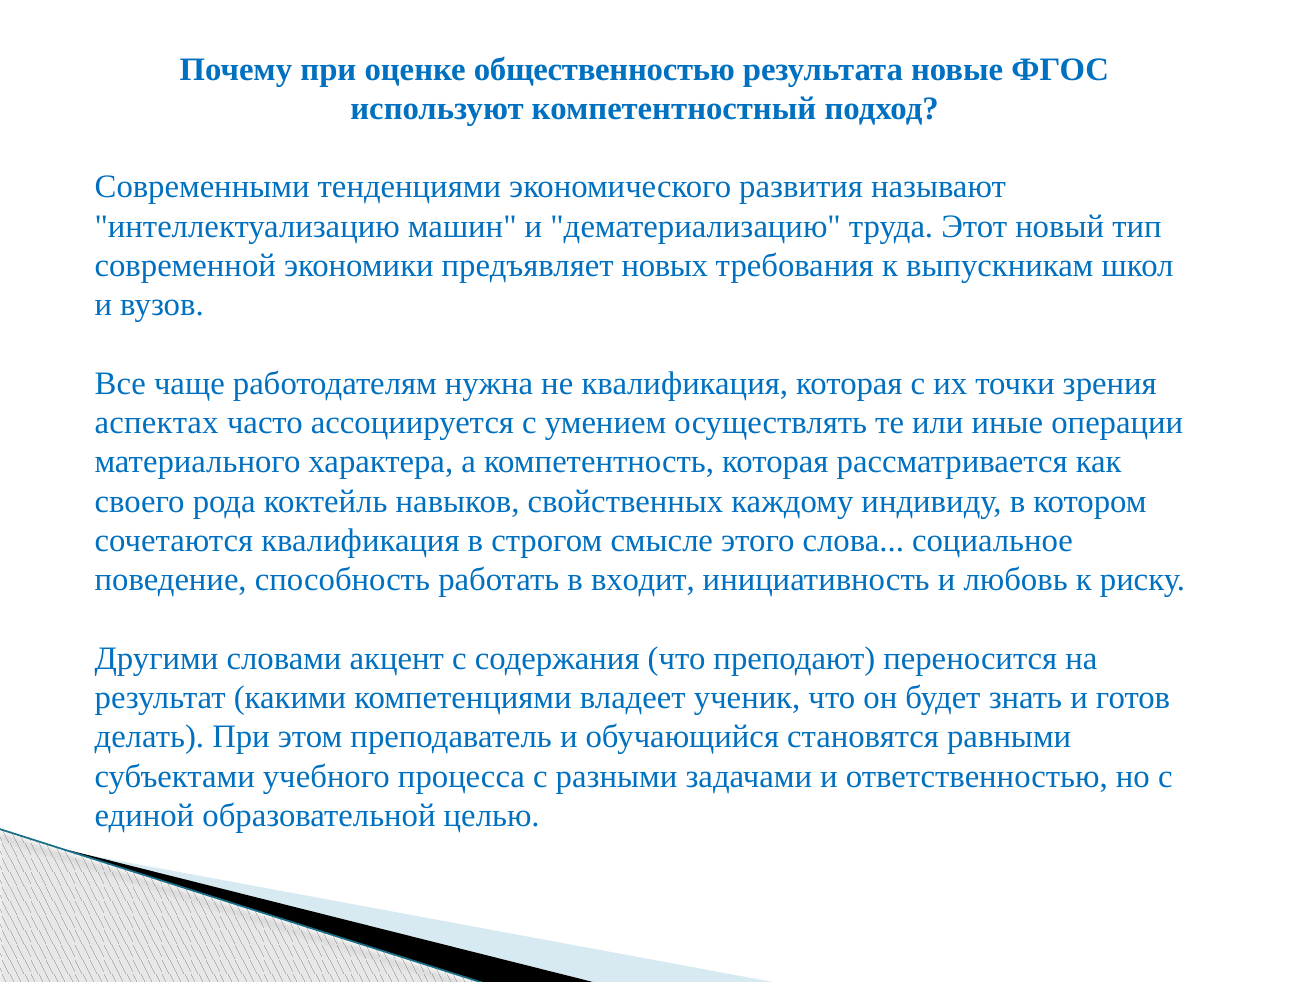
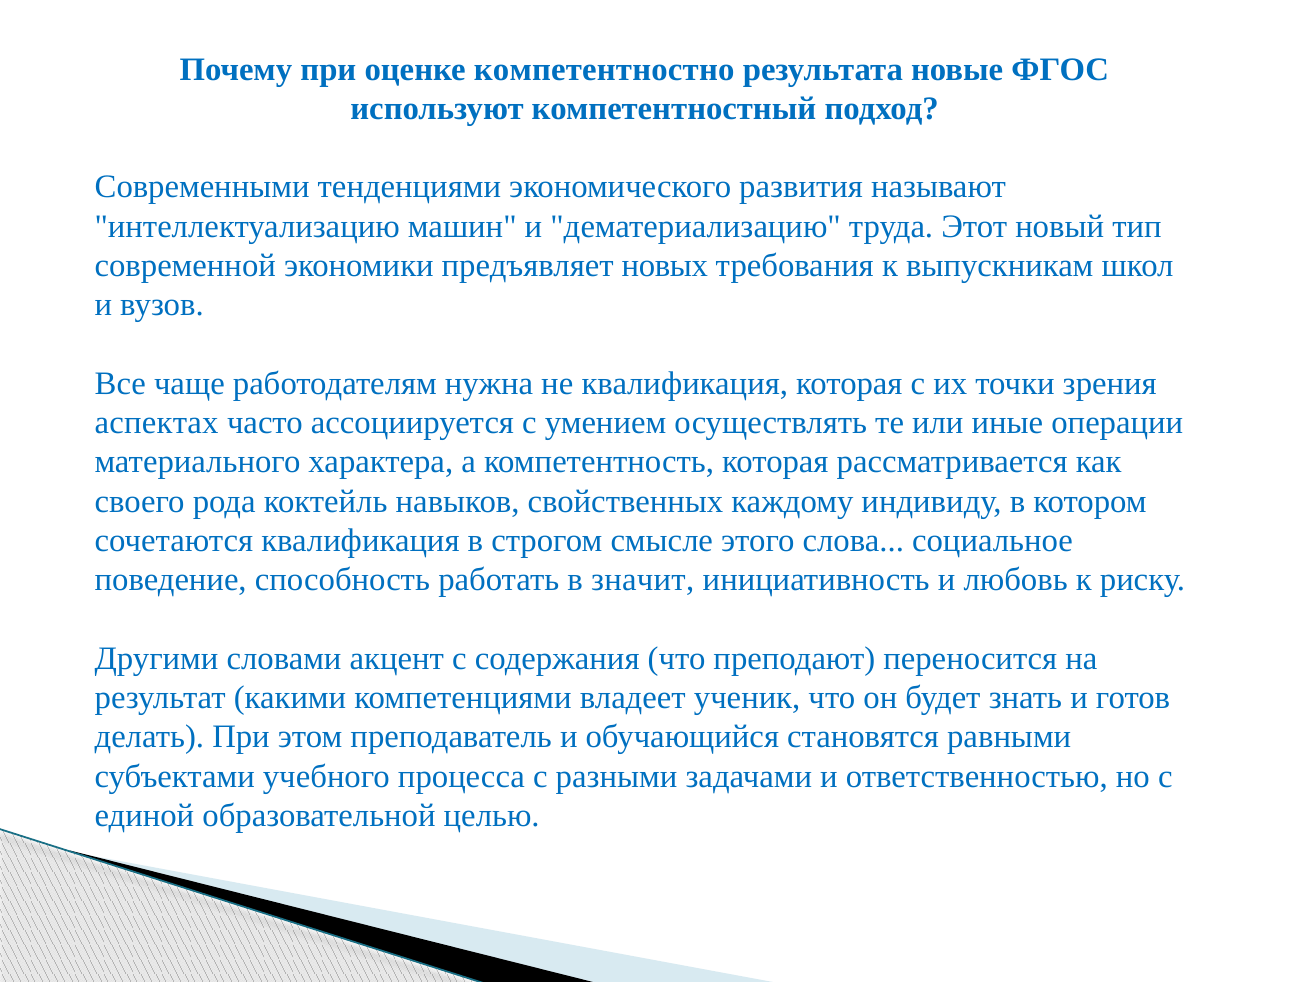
общественностью: общественностью -> компетентностно (604, 69)
входит: входит -> значит (643, 580)
